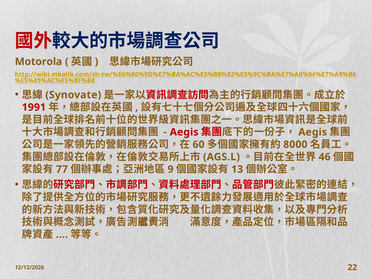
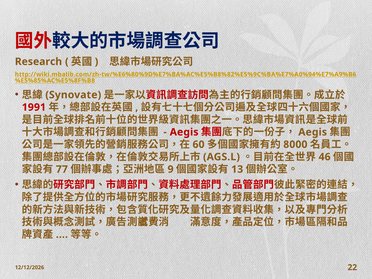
Motorola: Motorola -> Research (38, 62)
